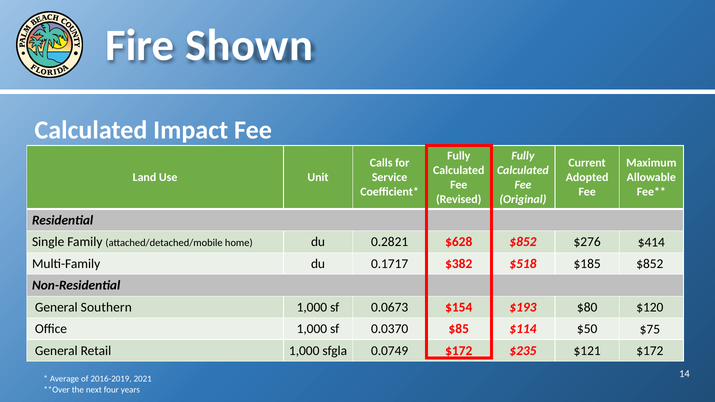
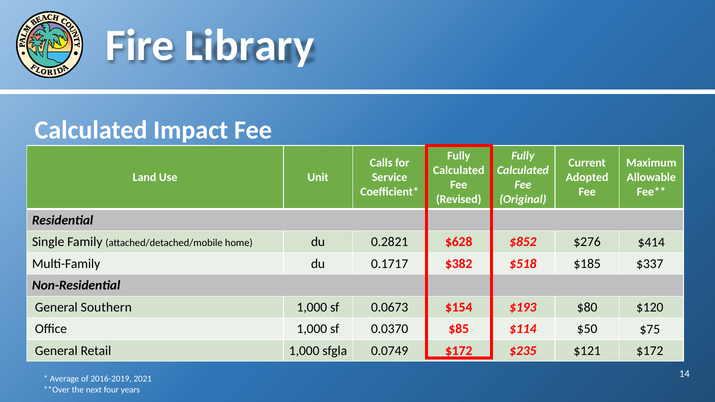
Shown: Shown -> Library (249, 46)
$185 $852: $852 -> $337 (650, 264)
